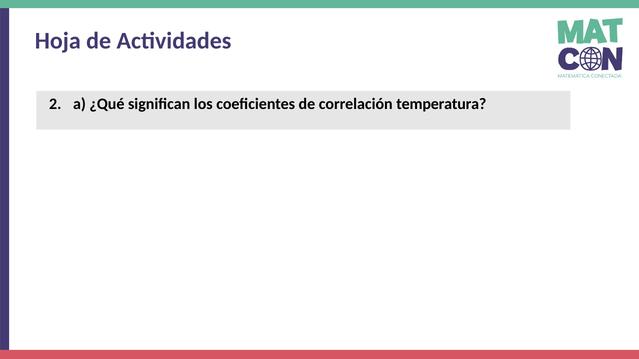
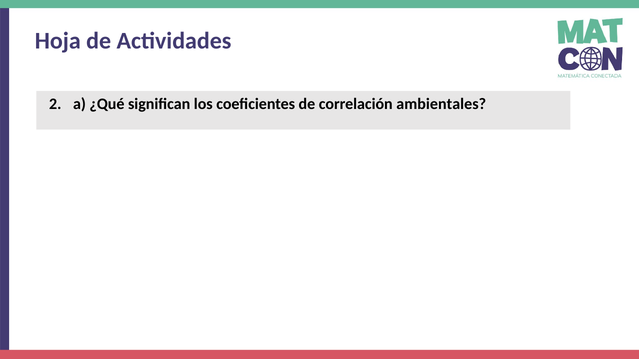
temperatura: temperatura -> ambientales (441, 104)
